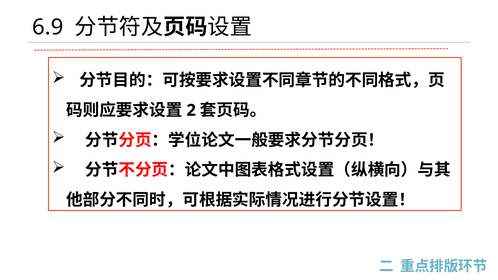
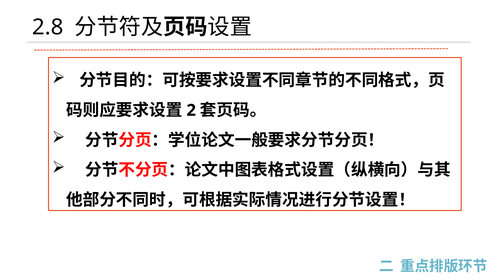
6.9: 6.9 -> 2.8 (48, 27)
